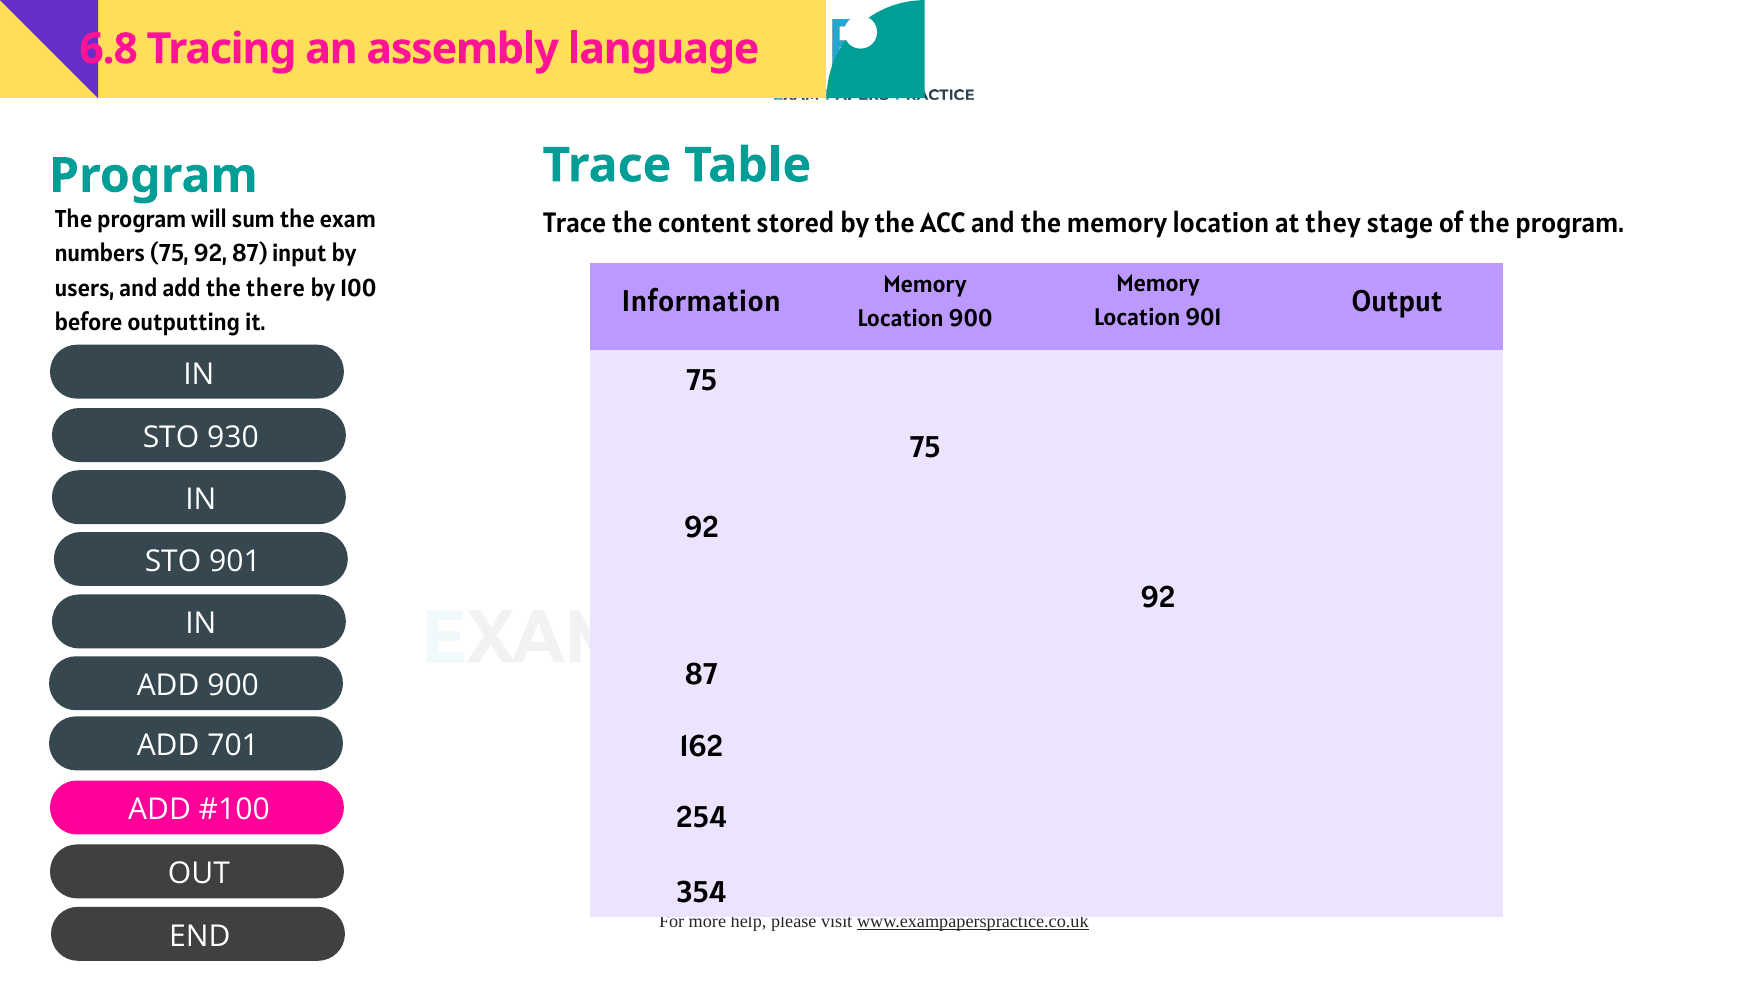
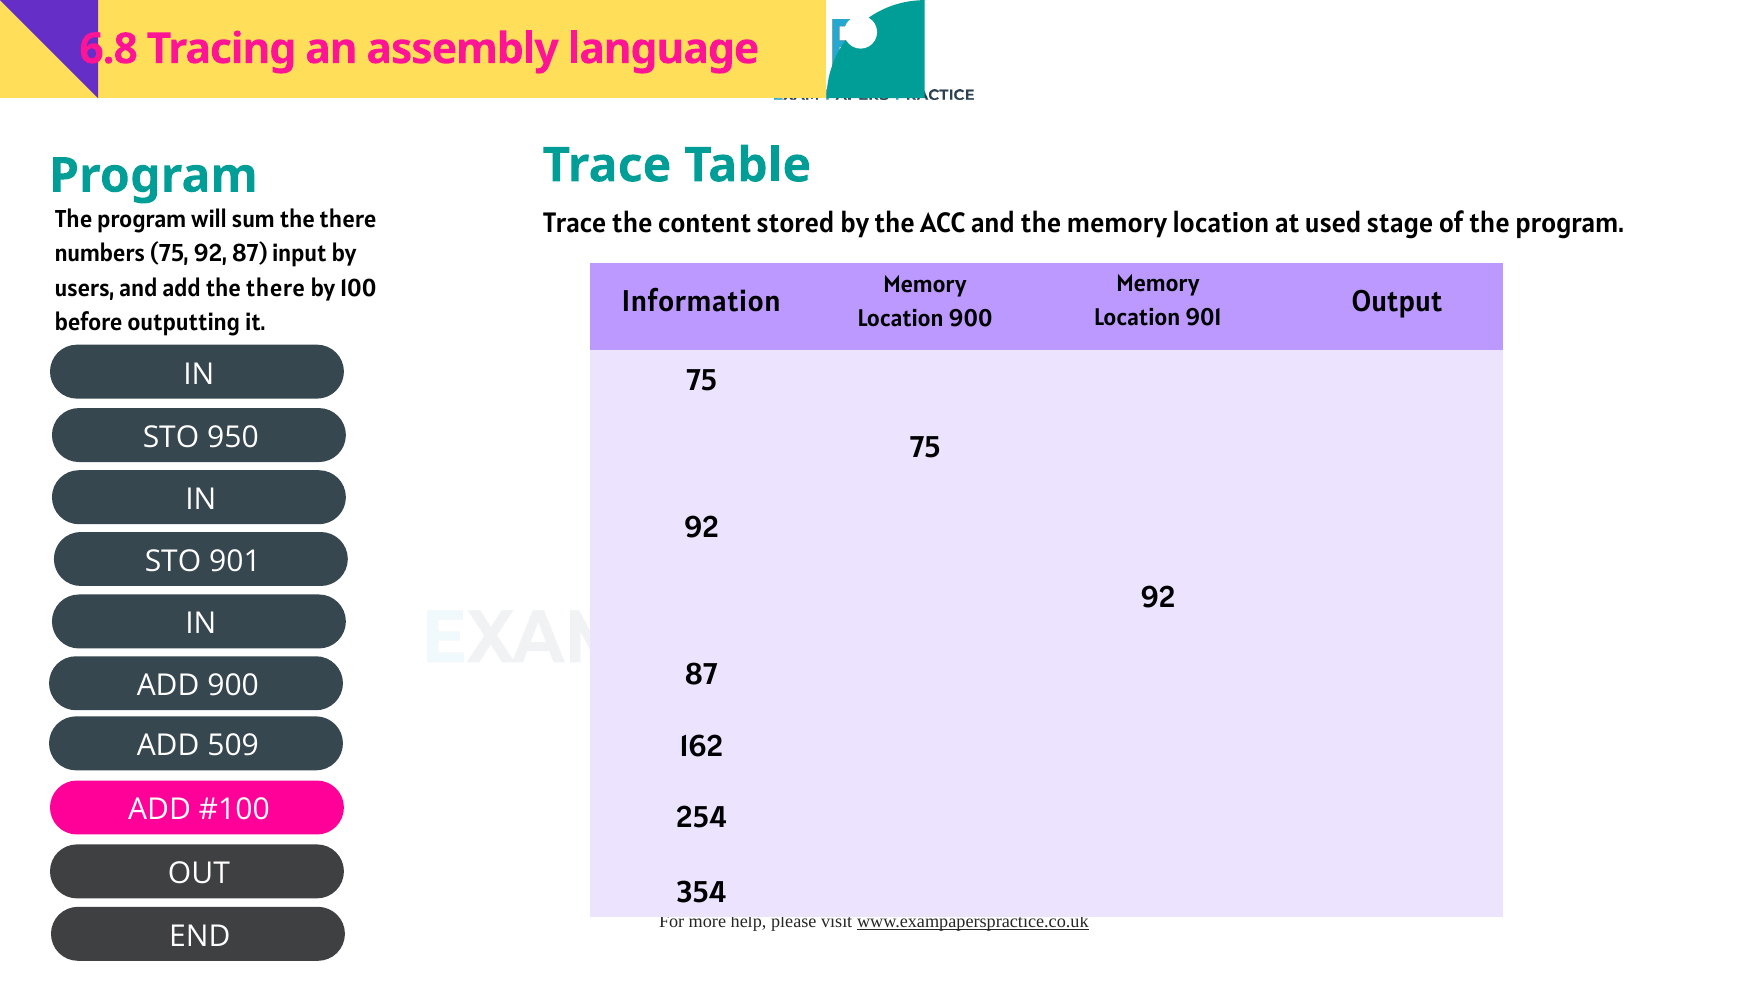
sum the exam: exam -> there (348, 220)
they: they -> used (1333, 223)
930: 930 -> 950 (233, 438)
701: 701 -> 509 (233, 746)
